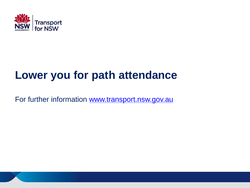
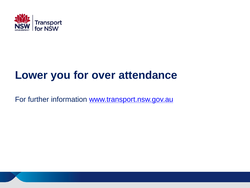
path: path -> over (103, 75)
